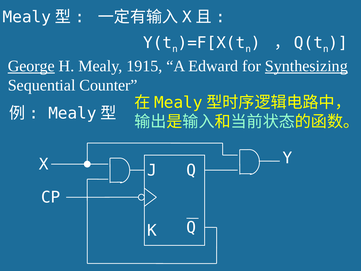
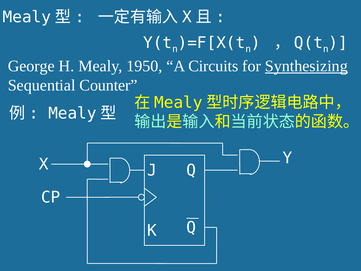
George underline: present -> none (31, 66)
1915: 1915 -> 1950 (144, 66)
Edward: Edward -> Circuits (213, 66)
